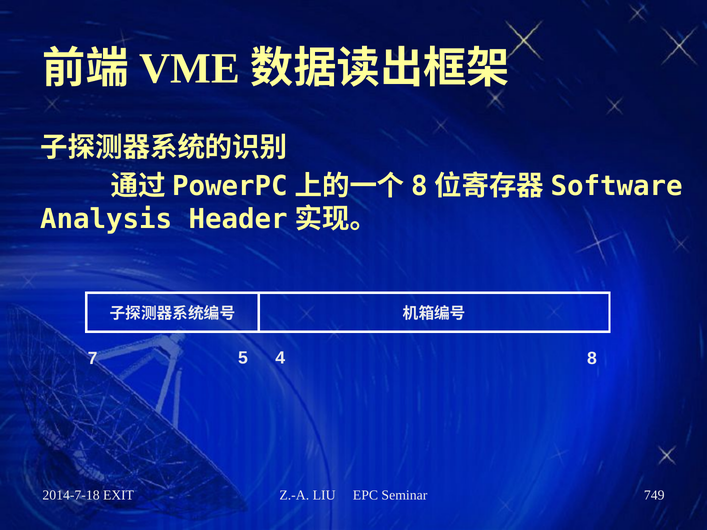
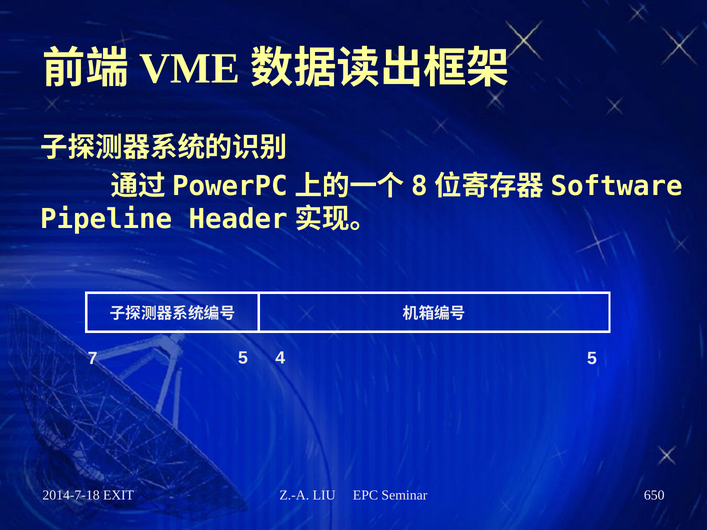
Analysis: Analysis -> Pipeline (106, 219)
7 8: 8 -> 5 (592, 358)
749: 749 -> 650 (654, 496)
